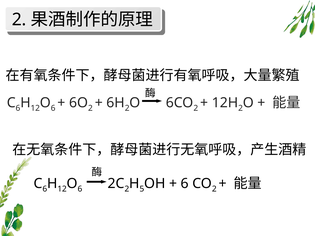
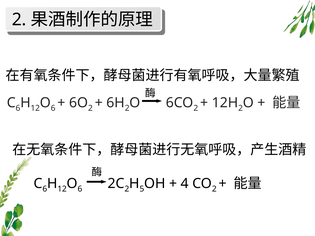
6: 6 -> 4 (185, 184)
